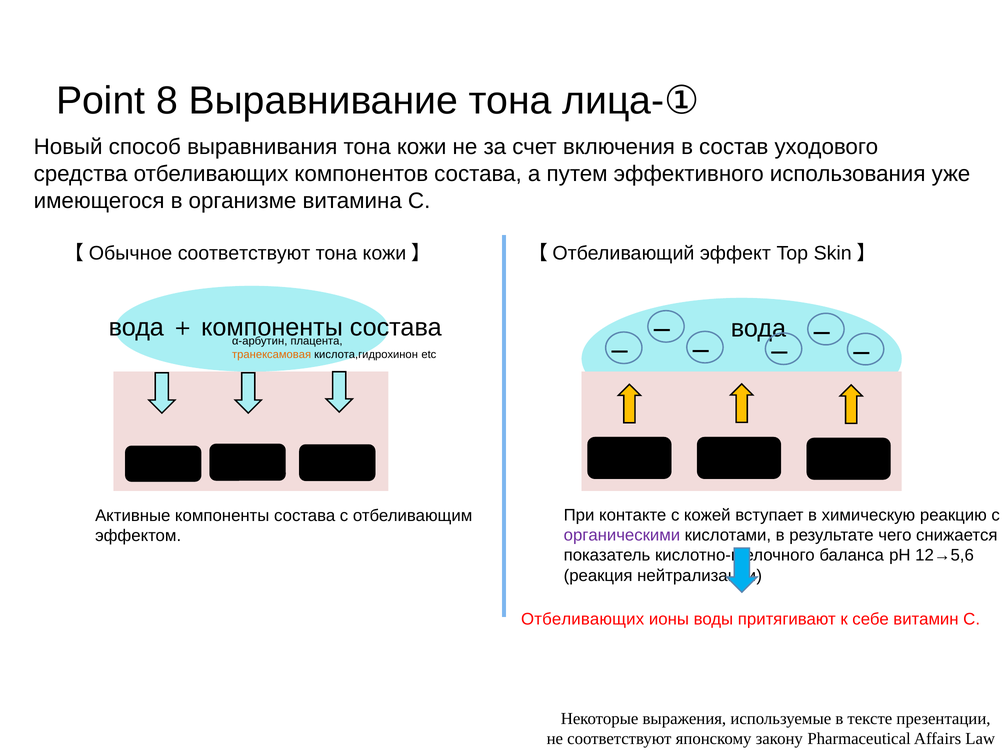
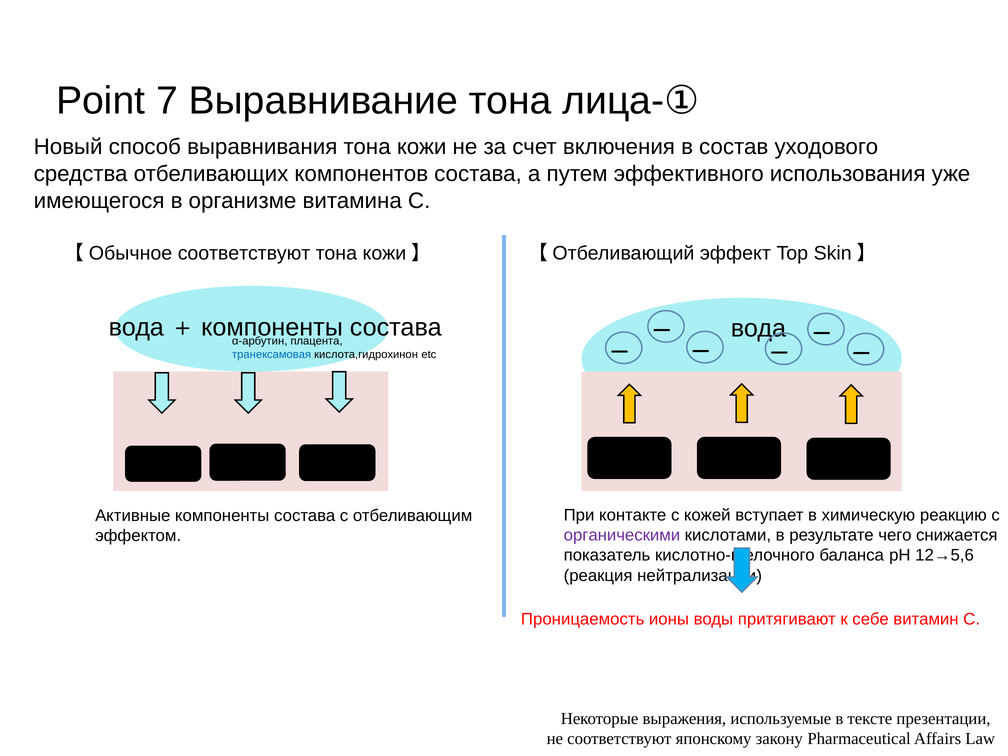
8: 8 -> 7 (167, 101)
транексамовая colour: orange -> blue (272, 354)
Отбеливающих: Отбеливающих -> Проницаемость (583, 619)
